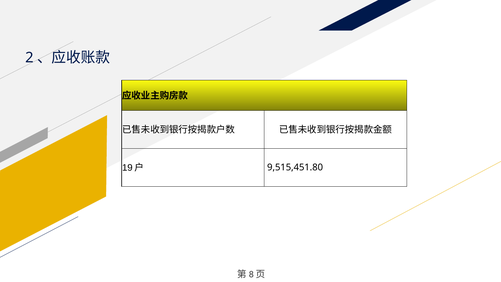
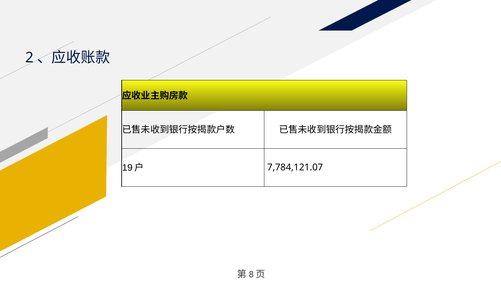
9,515,451.80: 9,515,451.80 -> 7,784,121.07 (295, 167)
